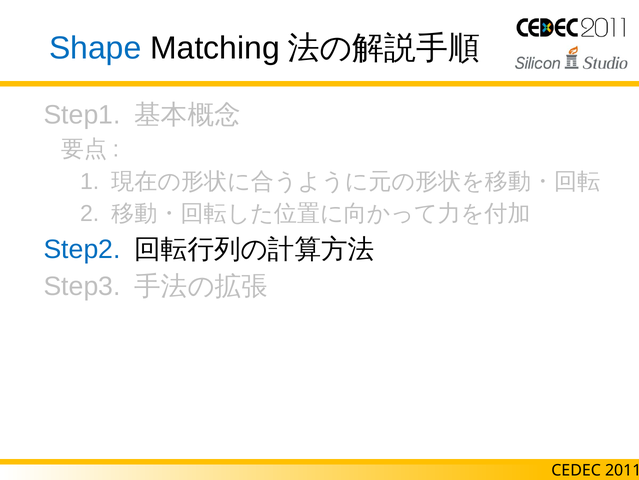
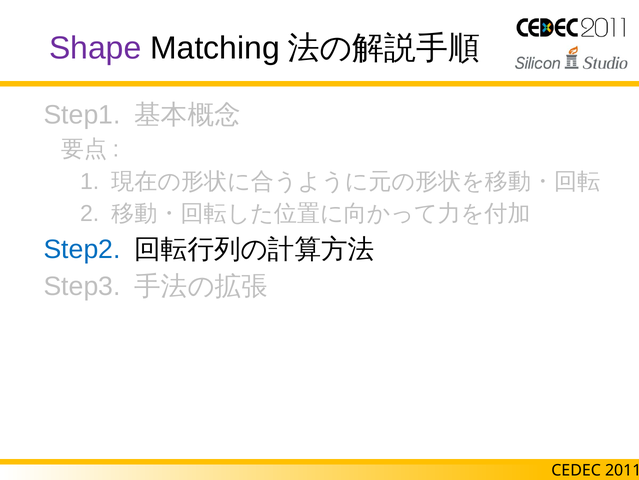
Shape colour: blue -> purple (95, 48)
